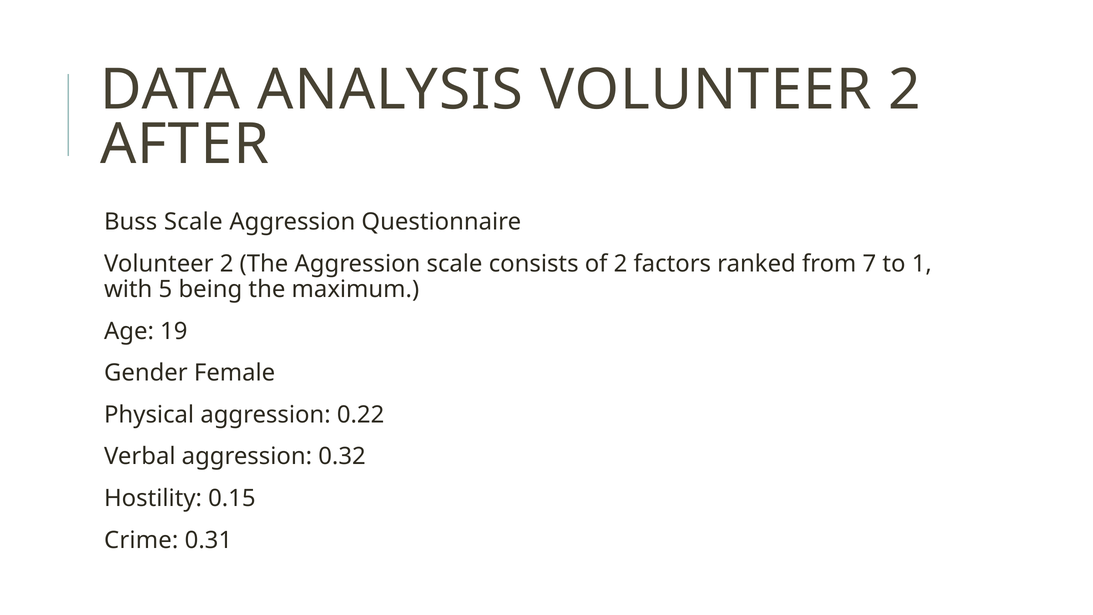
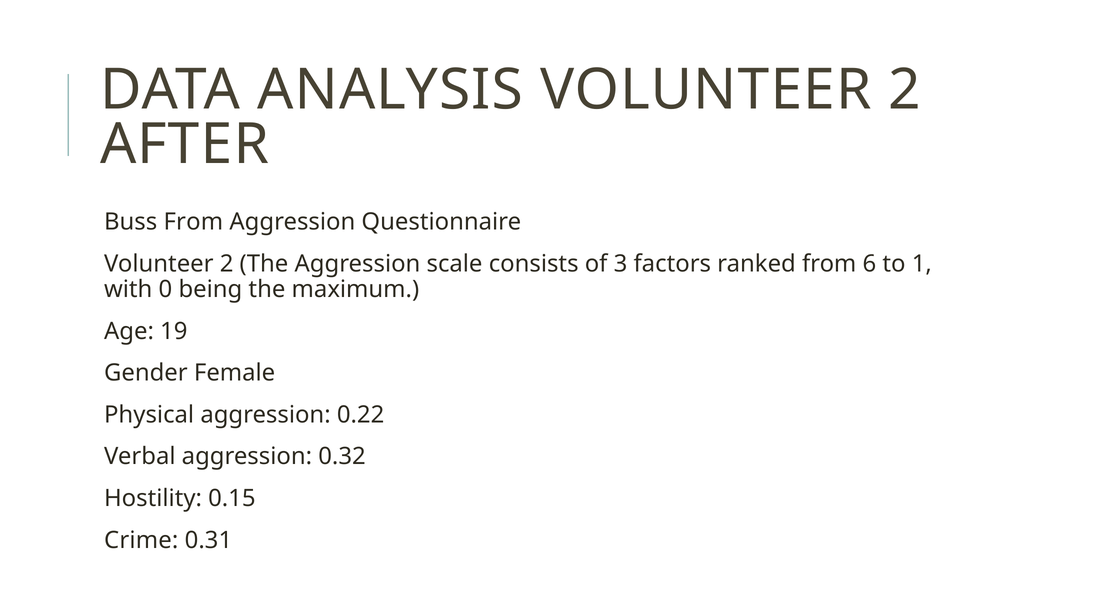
Buss Scale: Scale -> From (193, 222)
of 2: 2 -> 3 (621, 264)
7: 7 -> 6 (869, 264)
5: 5 -> 0 (165, 289)
